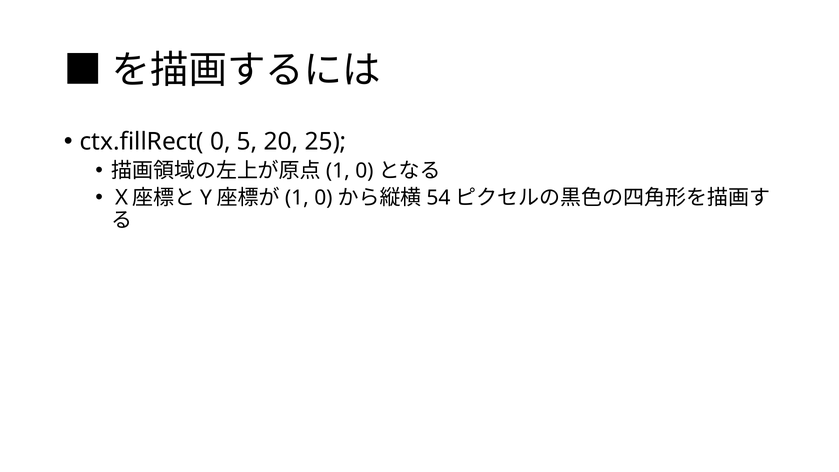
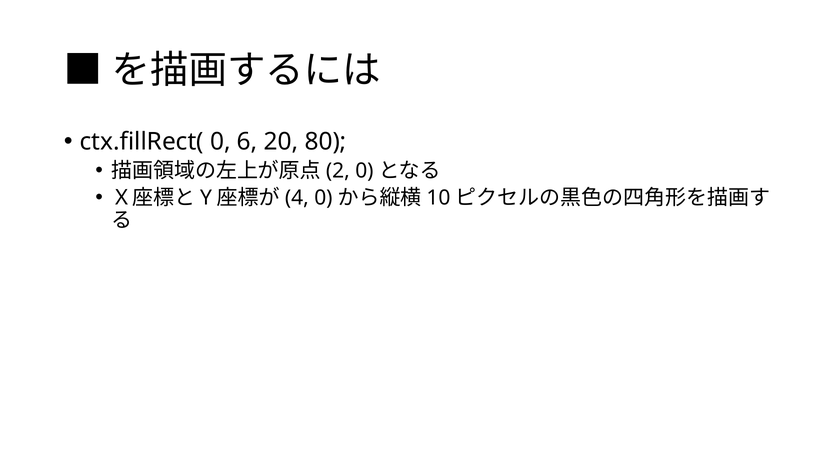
5: 5 -> 6 (247, 142)
25: 25 -> 80 (326, 142)
1: 1 -> 2 (338, 171)
1: 1 -> 4 (297, 198)
54: 54 -> 10 (438, 198)
